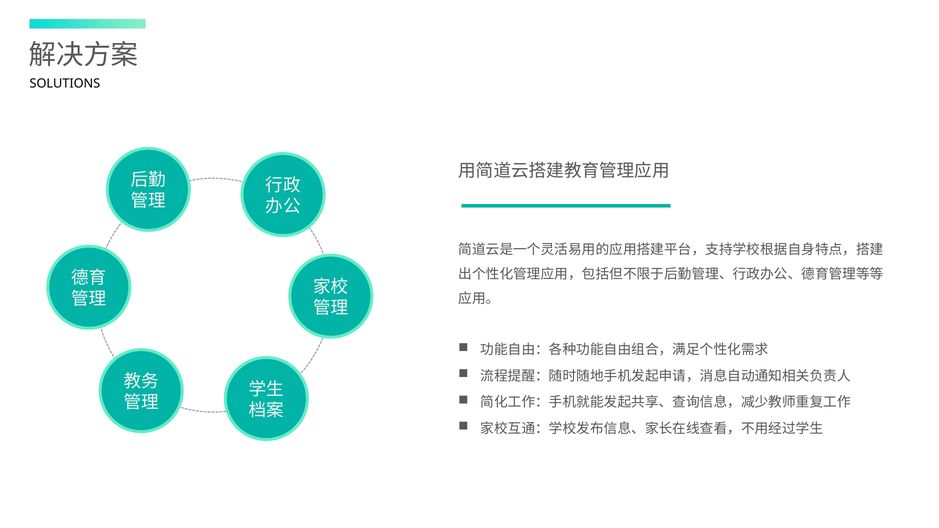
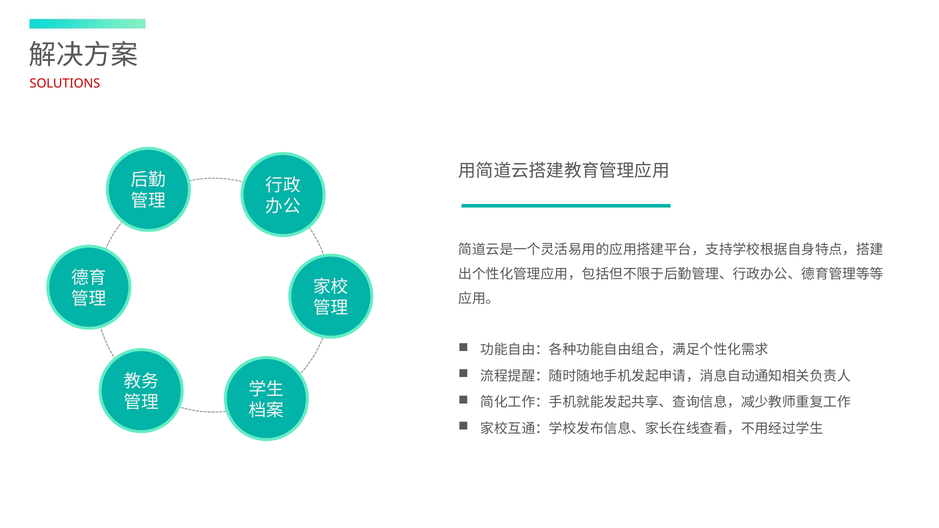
SOLUTIONS colour: black -> red (65, 83)
